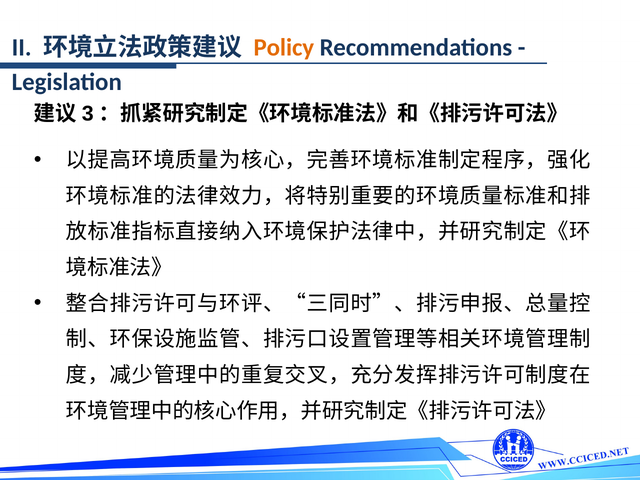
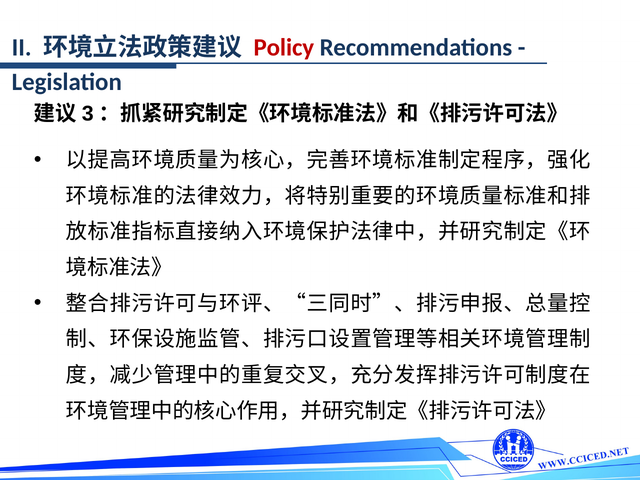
Policy colour: orange -> red (284, 48)
